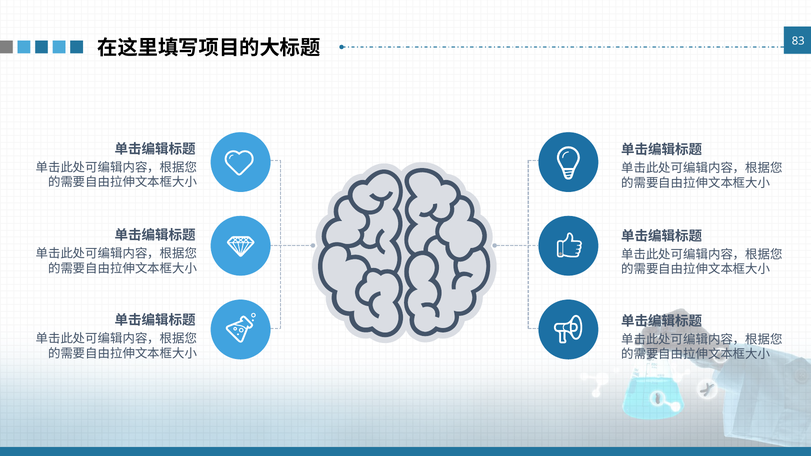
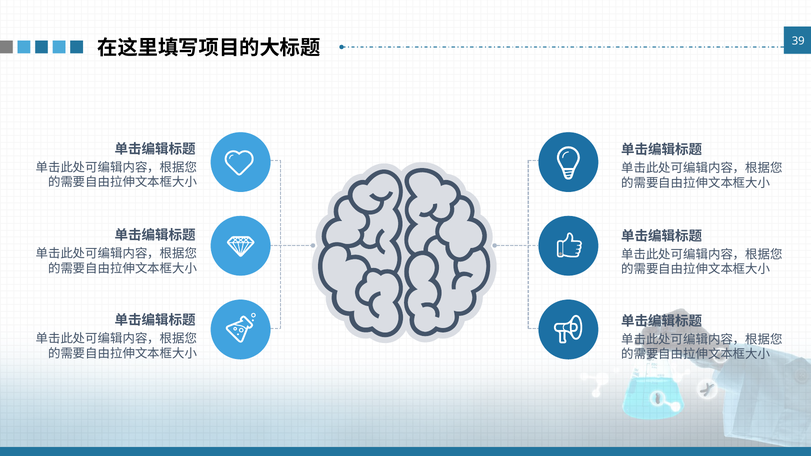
83: 83 -> 39 (798, 41)
